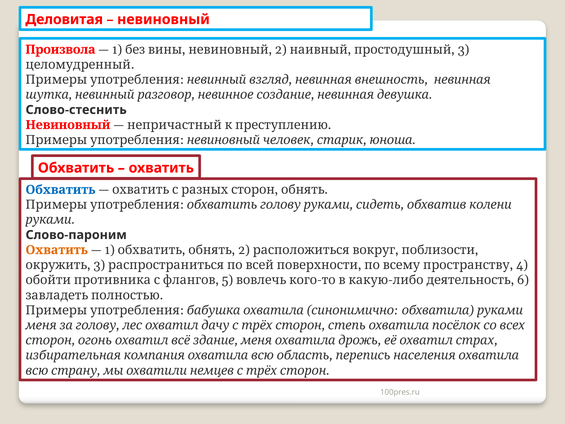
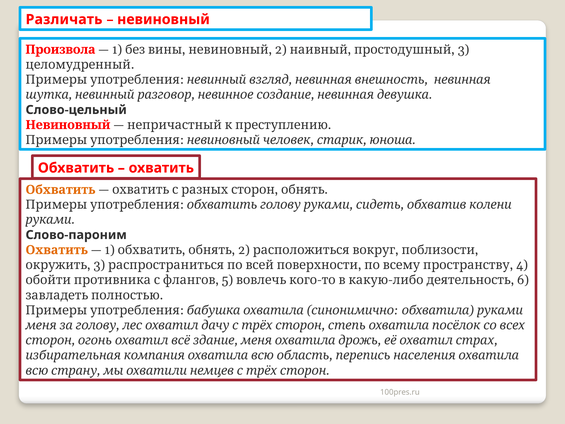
Деловитая: Деловитая -> Различать (64, 19)
Слово-стеснить: Слово-стеснить -> Слово-цельный (76, 110)
Обхватить colour: blue -> orange (60, 190)
